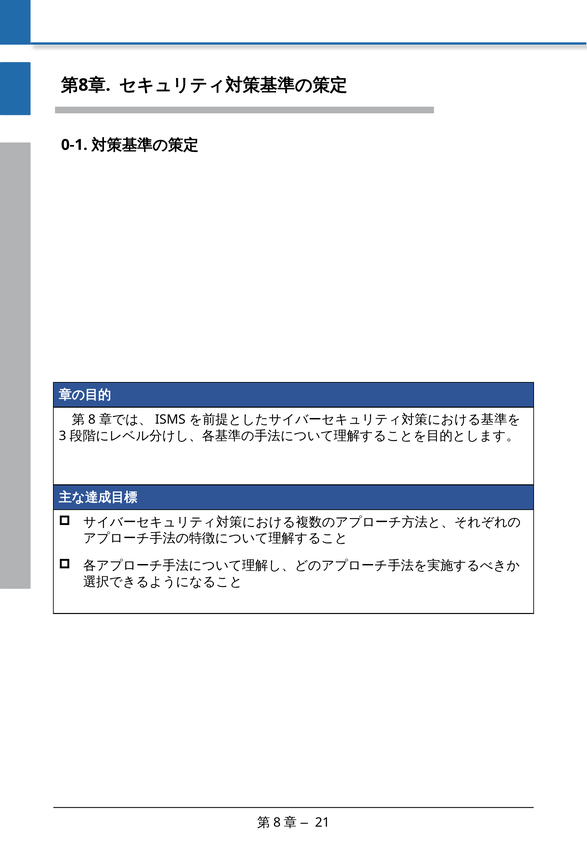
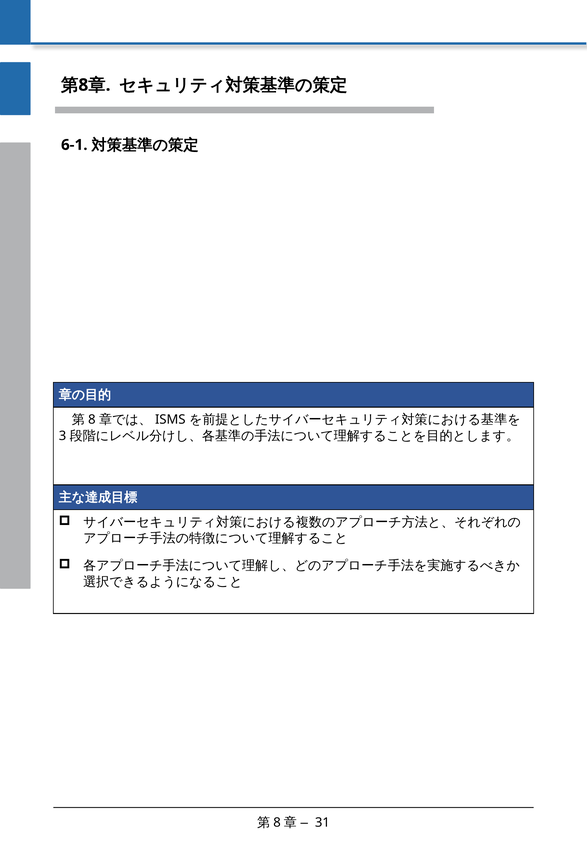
0-1: 0-1 -> 6-1 (74, 145)
21: 21 -> 31 (322, 823)
